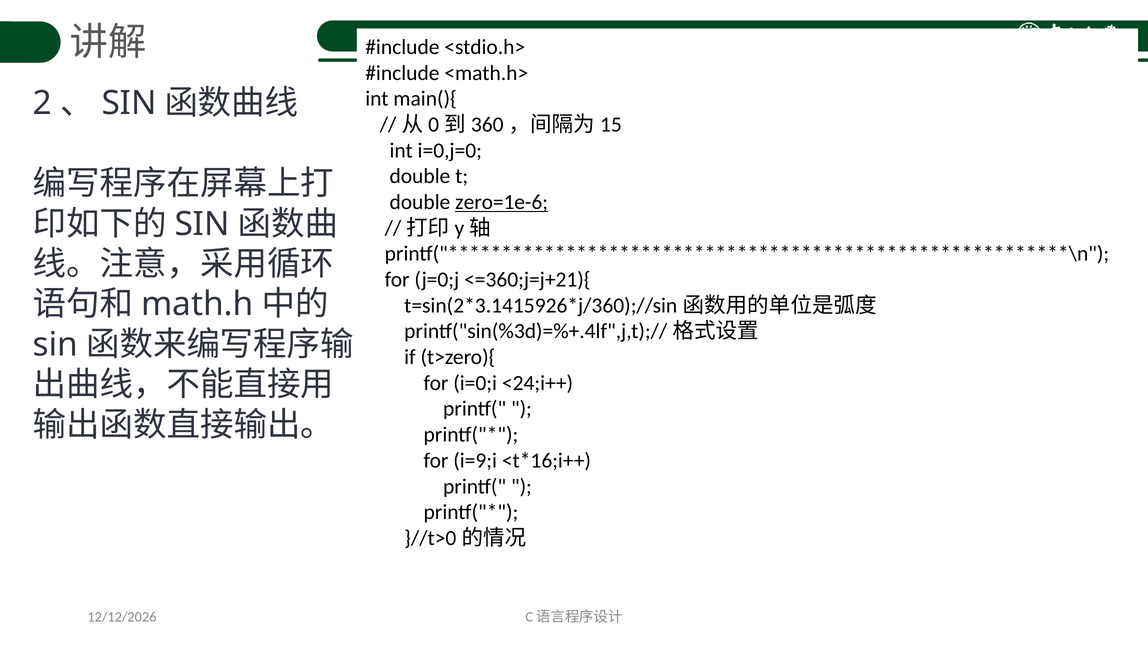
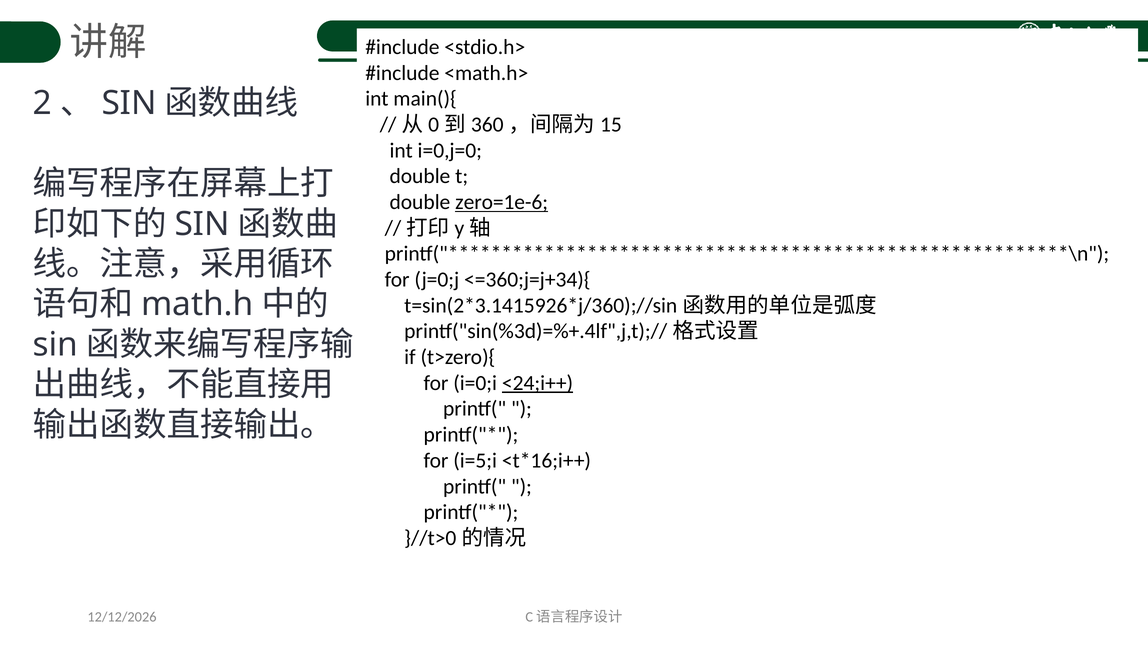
<=360;j=j+21){: <=360;j=j+21){ -> <=360;j=j+34){ (527, 280)
<24;i++ underline: none -> present (538, 383)
i=9;i: i=9;i -> i=5;i (475, 460)
